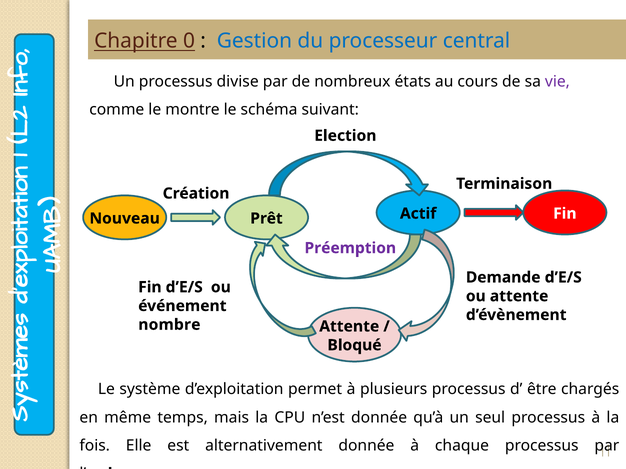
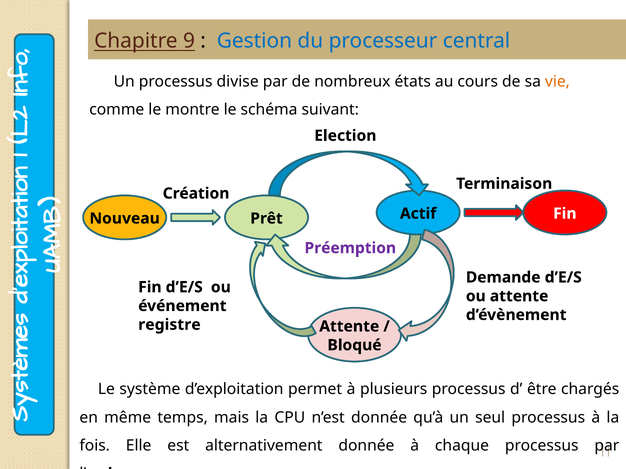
0: 0 -> 9 (189, 41)
vie colour: purple -> orange (557, 82)
nombre: nombre -> registre (169, 325)
